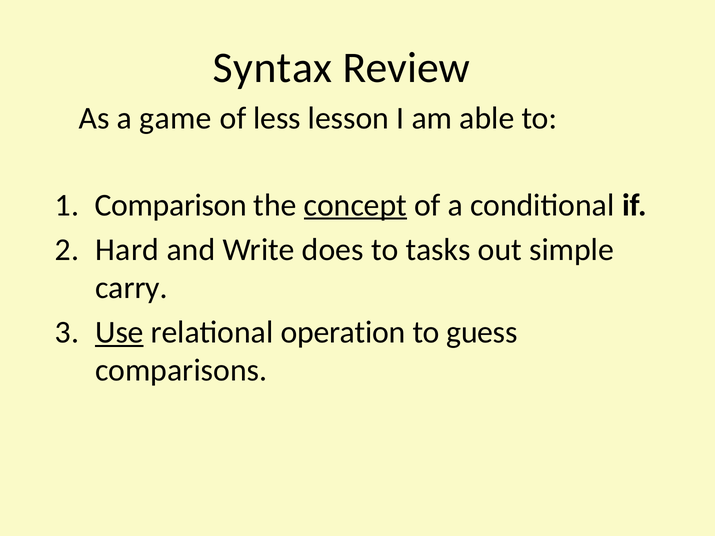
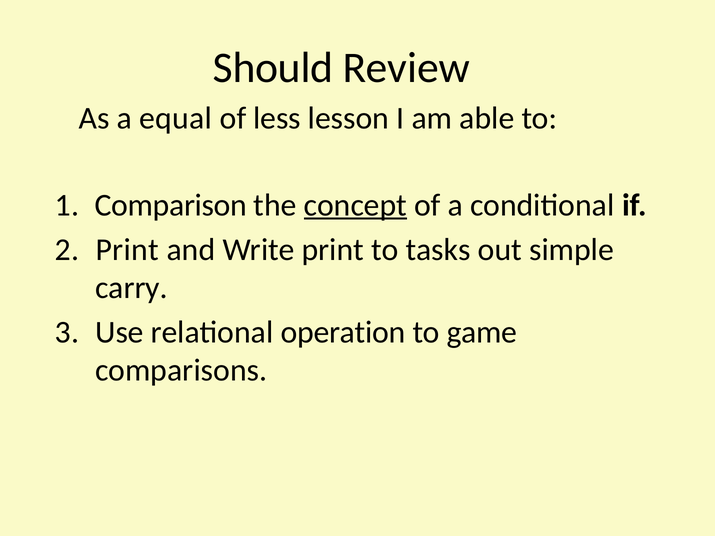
Syntax: Syntax -> Should (273, 68)
game: game -> equal (176, 118)
Hard: Hard -> Print (127, 250)
Write does: does -> print (333, 250)
Use underline: present -> none (119, 332)
guess: guess -> game (482, 332)
